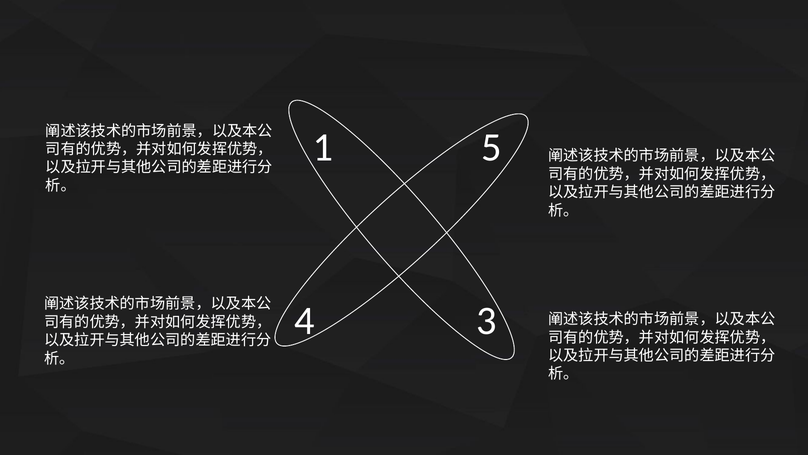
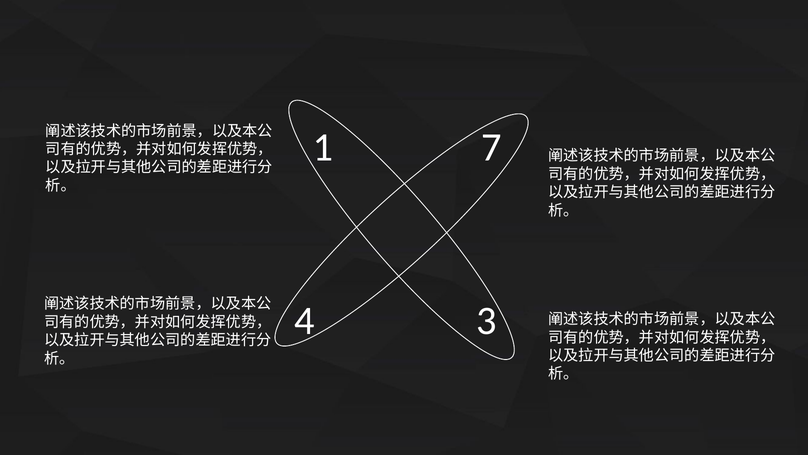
5: 5 -> 7 (492, 147)
